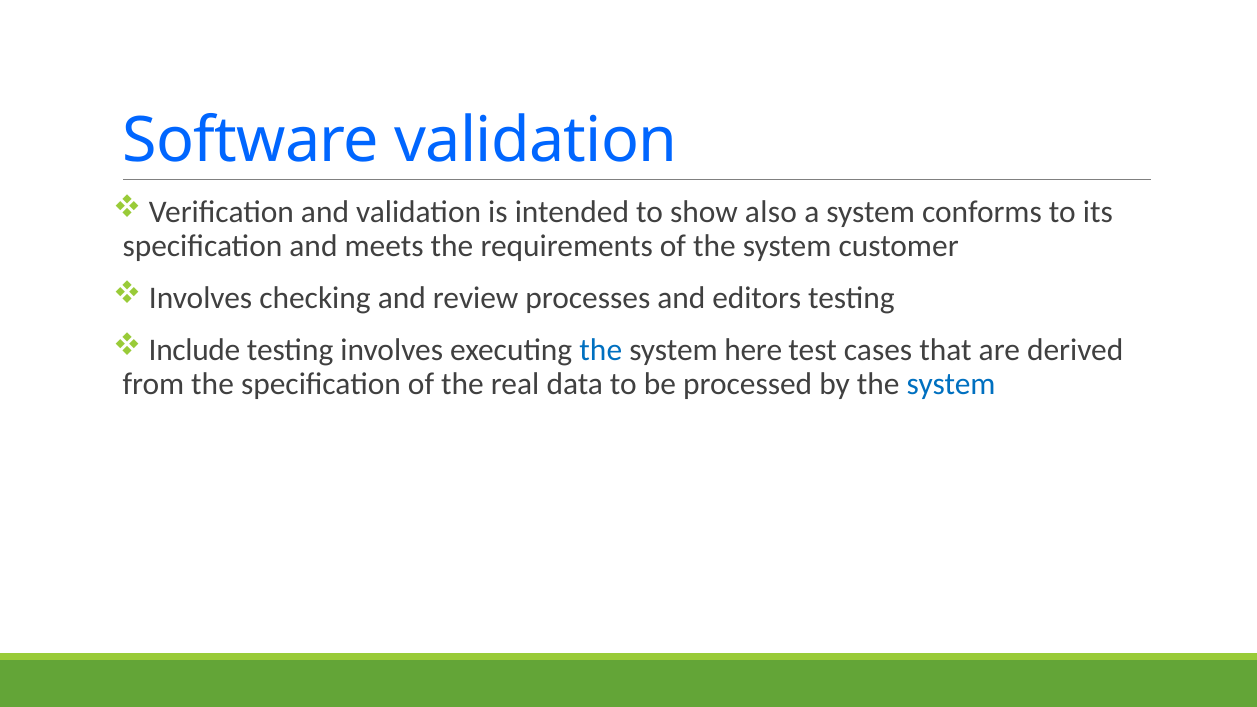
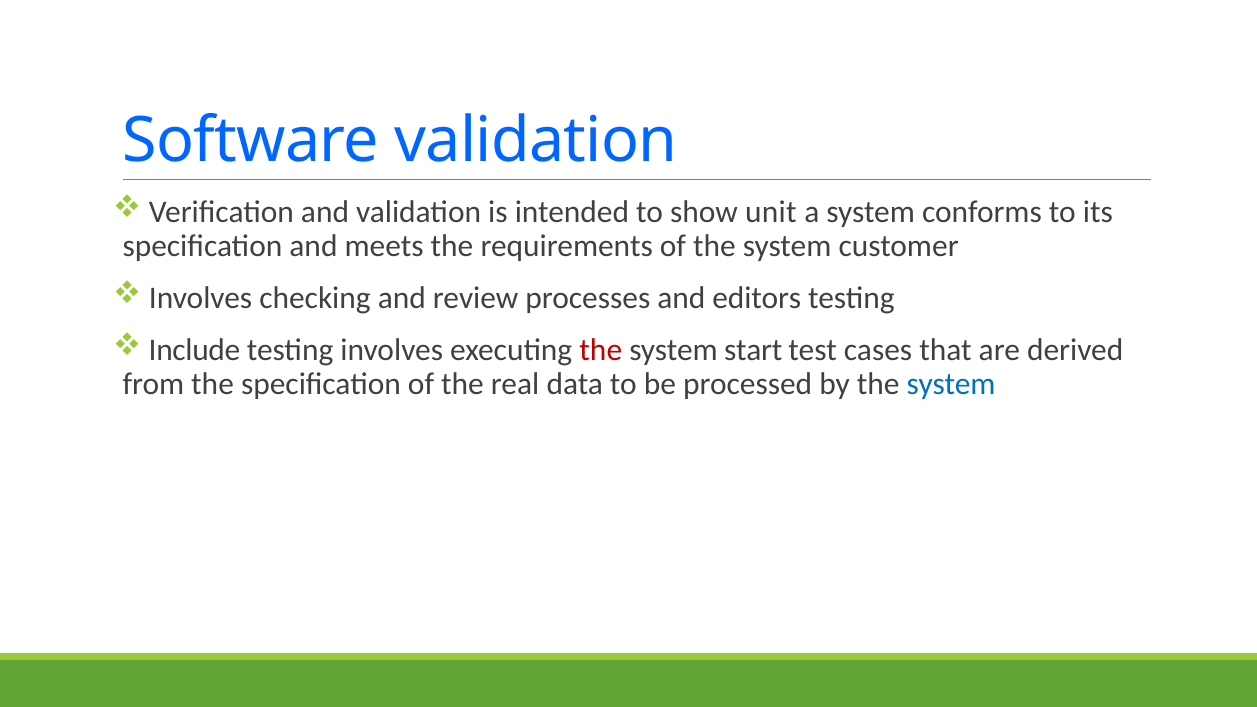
also: also -> unit (771, 212)
the colour: blue -> red (601, 350)
here: here -> start (753, 350)
